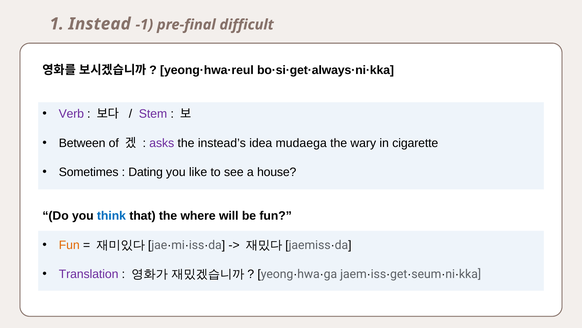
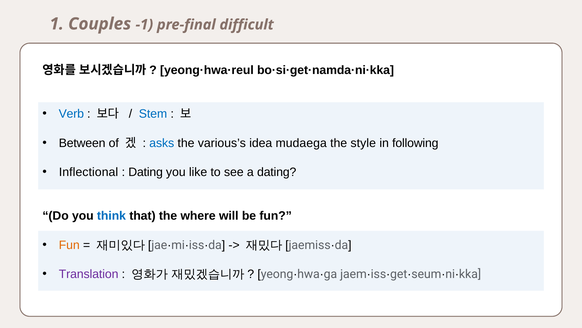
Instead: Instead -> Couples (100, 24)
bo·si·get·always·ni·kka: bo·si·get·always·ni·kka -> bo·si·get·namda·ni·kka (326, 70)
Verb colour: purple -> blue (71, 114)
Stem colour: purple -> blue (153, 114)
asks colour: purple -> blue (162, 143)
instead’s: instead’s -> various’s (222, 143)
wary: wary -> style (363, 143)
cigarette: cigarette -> following (415, 143)
Sometimes: Sometimes -> Inflectional (89, 172)
a house: house -> dating (277, 172)
